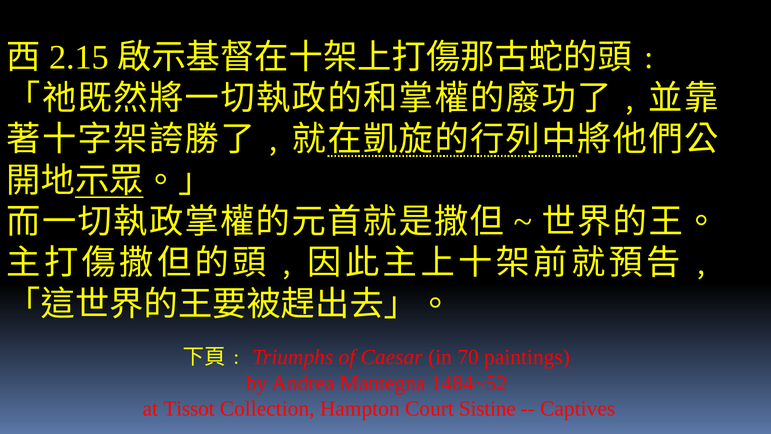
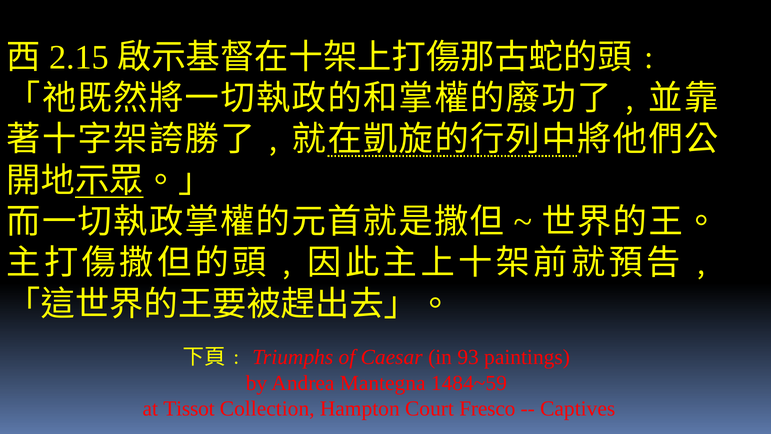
70: 70 -> 93 (468, 357)
1484~52: 1484~52 -> 1484~59 (469, 383)
Sistine: Sistine -> Fresco (487, 408)
